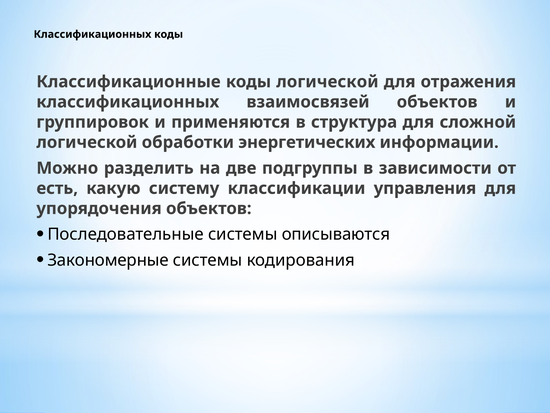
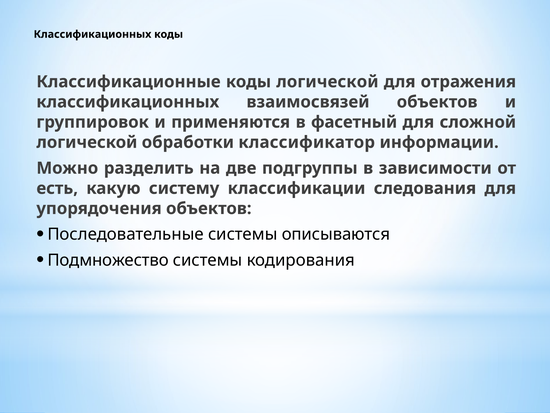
структура: структура -> фасетный (354, 122)
энергетических: энергетических -> классификатор (307, 142)
управления: управления -> следования (425, 188)
Закономерные: Закономерные -> Подмножество (108, 260)
